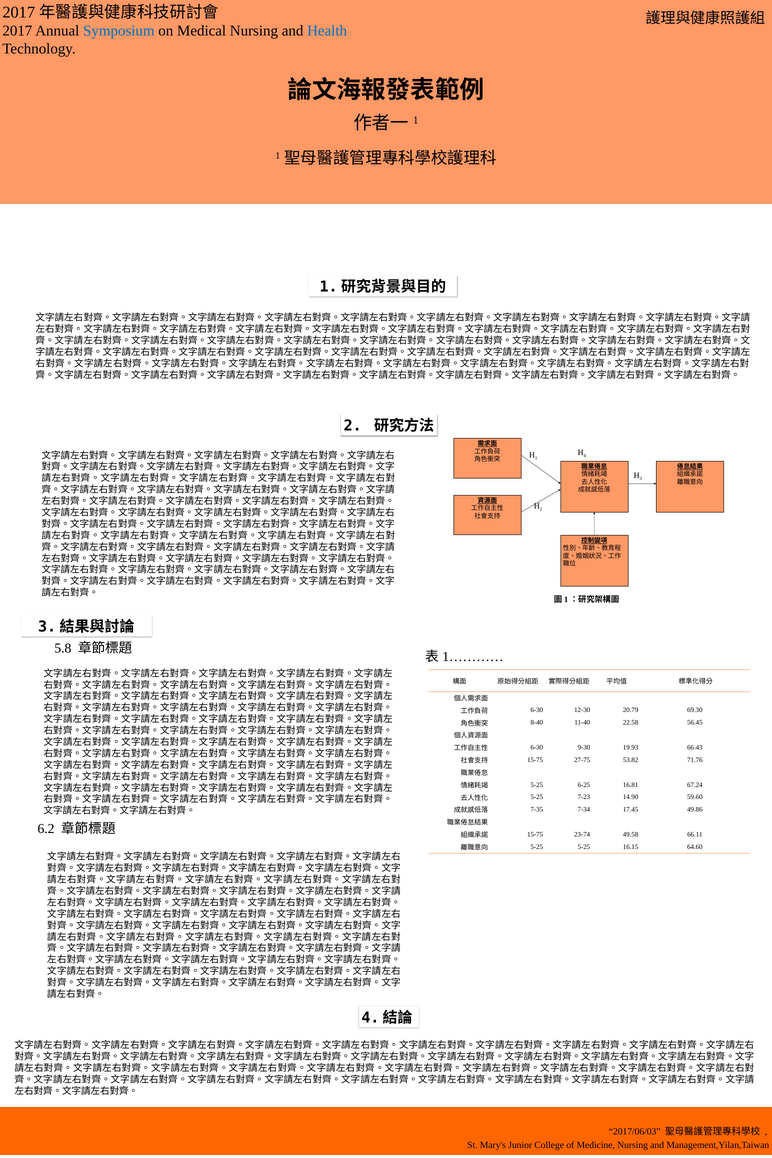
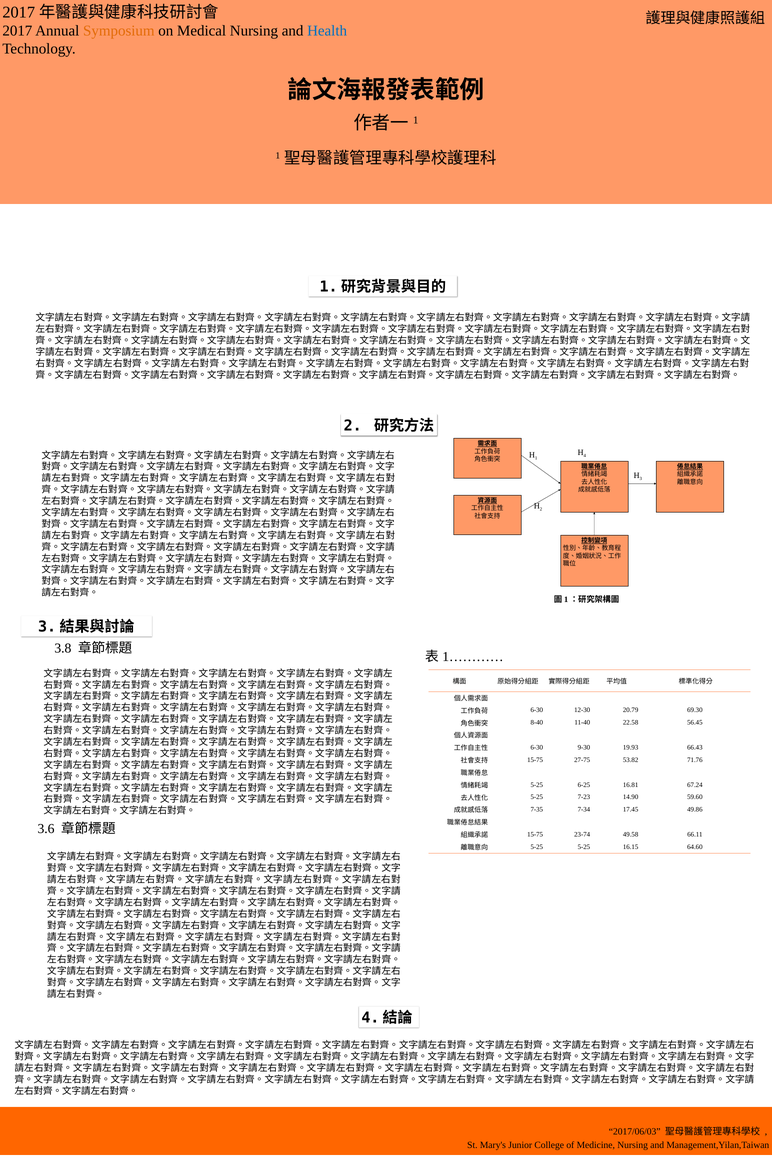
Symposium colour: blue -> orange (119, 31)
5.8: 5.8 -> 3.8 (63, 648)
6.2: 6.2 -> 3.6 (46, 829)
